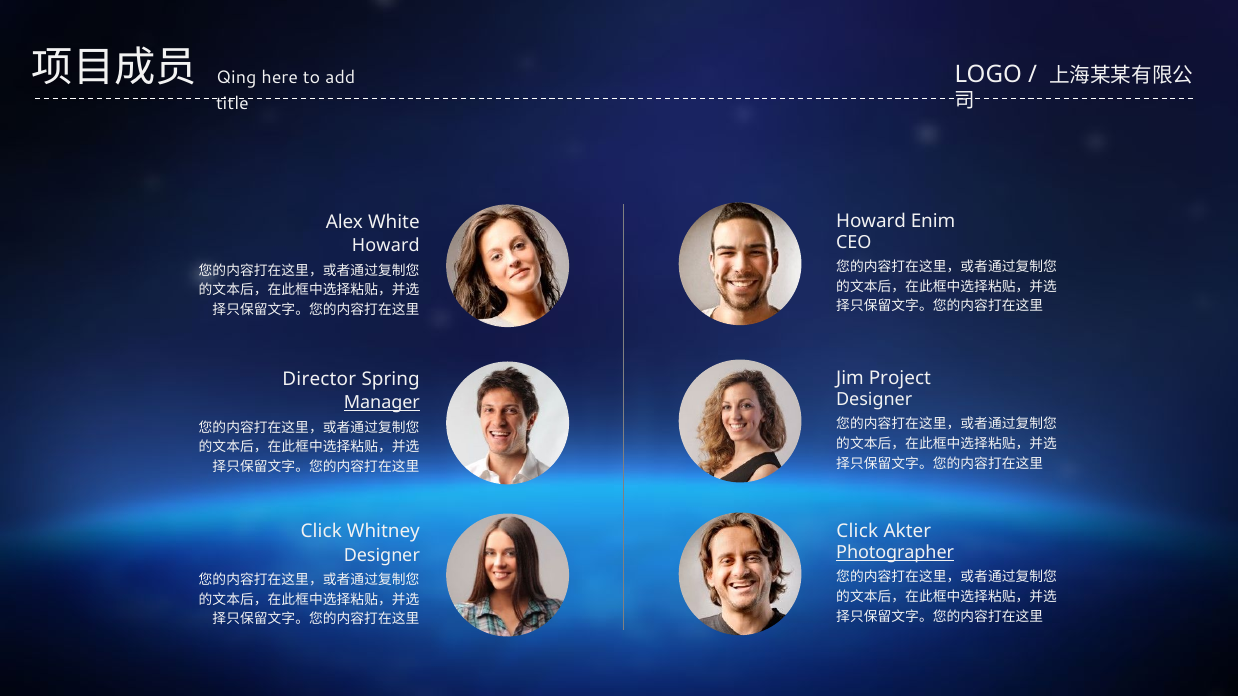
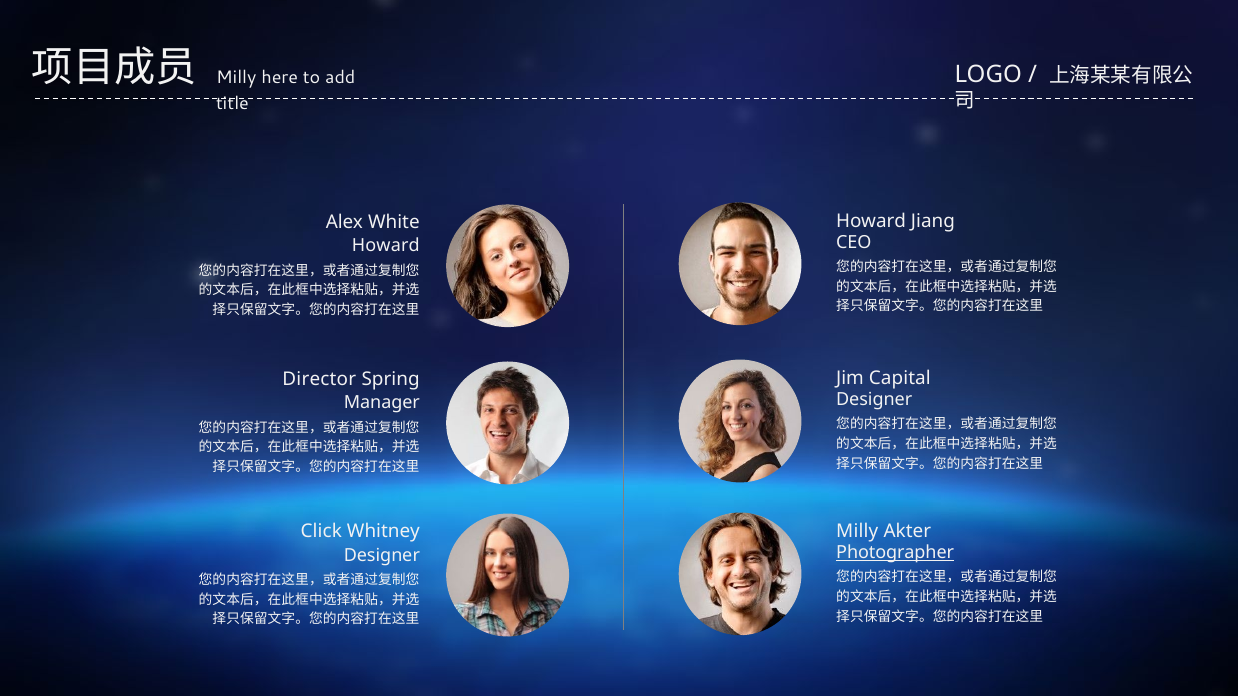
Qing: Qing -> Milly (236, 77)
Enim: Enim -> Jiang (933, 221)
Project: Project -> Capital (900, 379)
Manager underline: present -> none (382, 403)
Click: Click -> Milly (857, 532)
